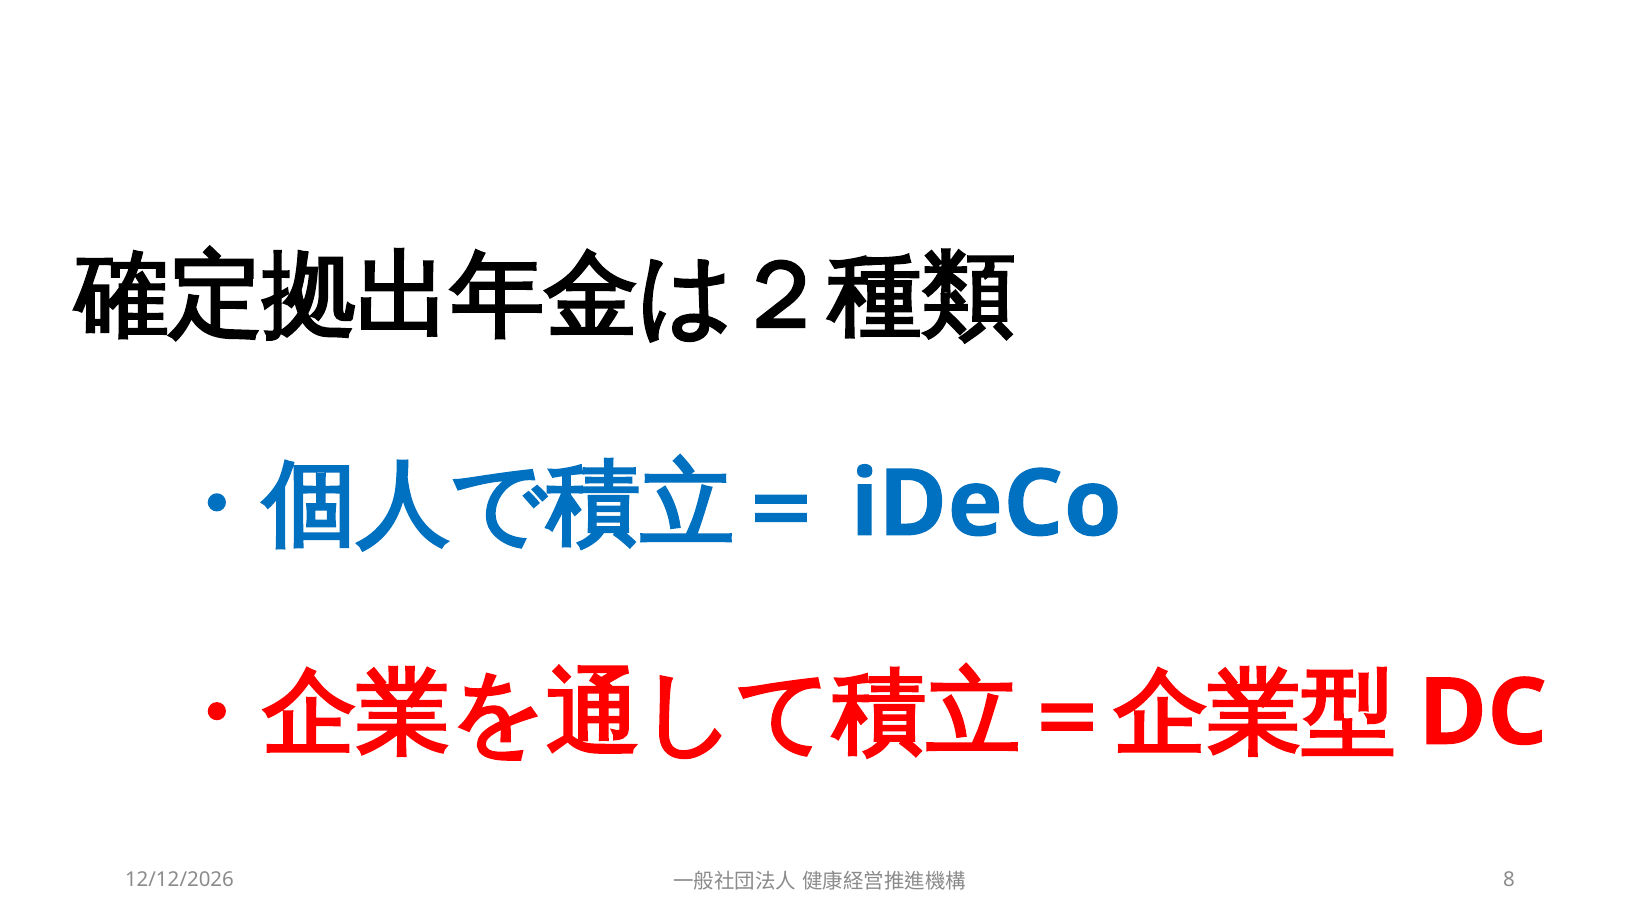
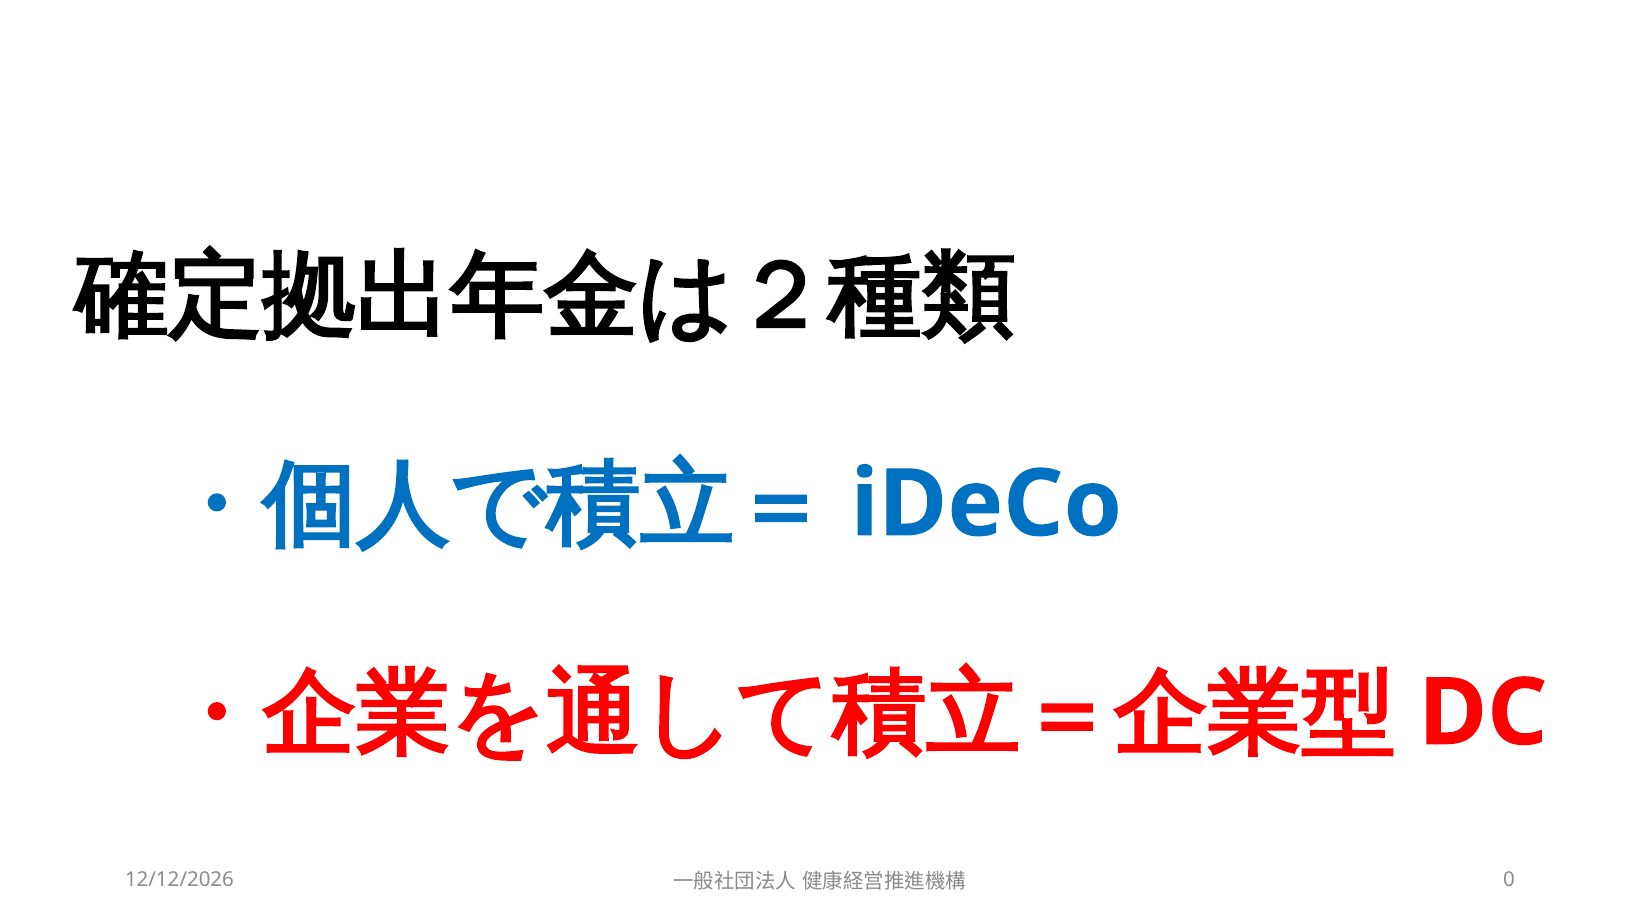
8: 8 -> 0 (1509, 879)
